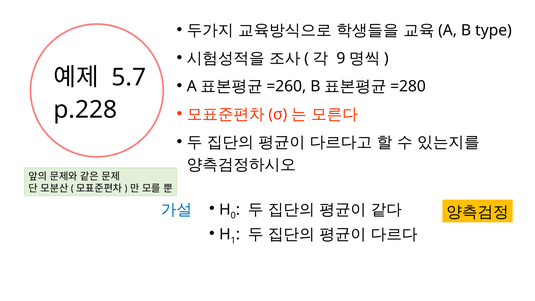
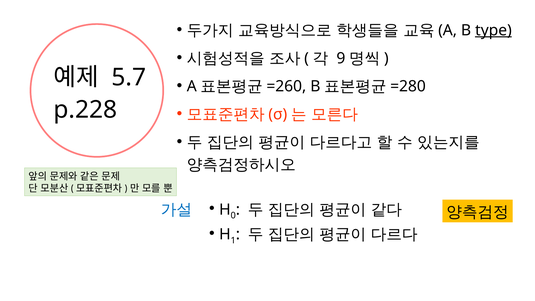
type underline: none -> present (493, 30)
